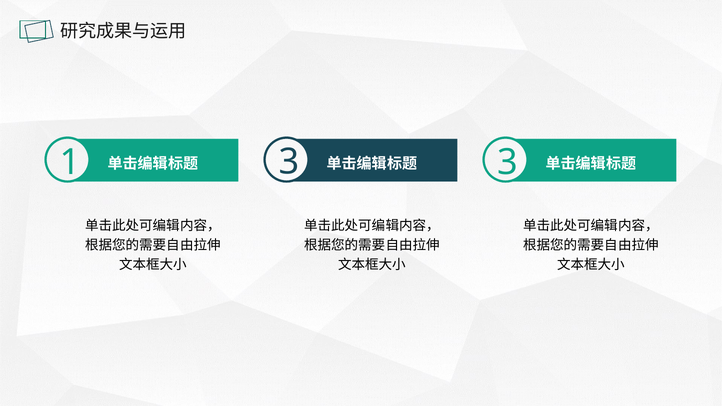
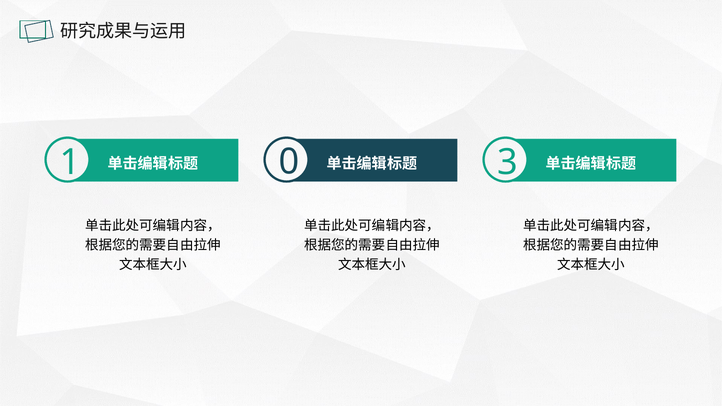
1 3: 3 -> 0 (289, 162)
